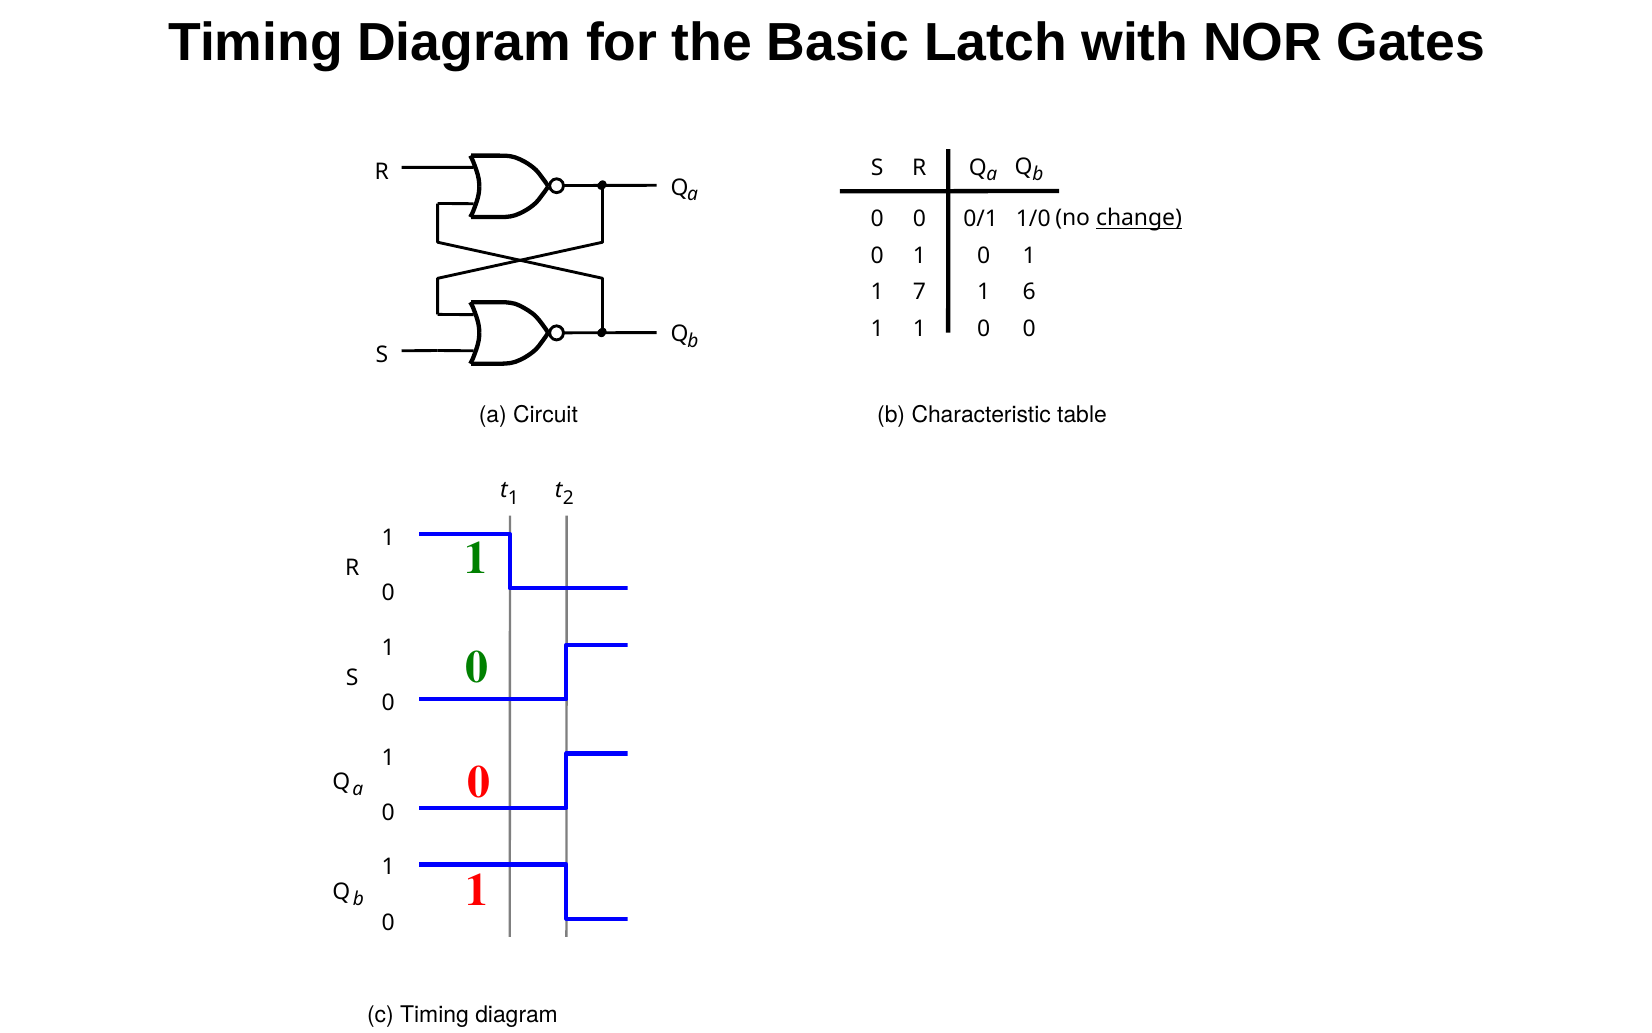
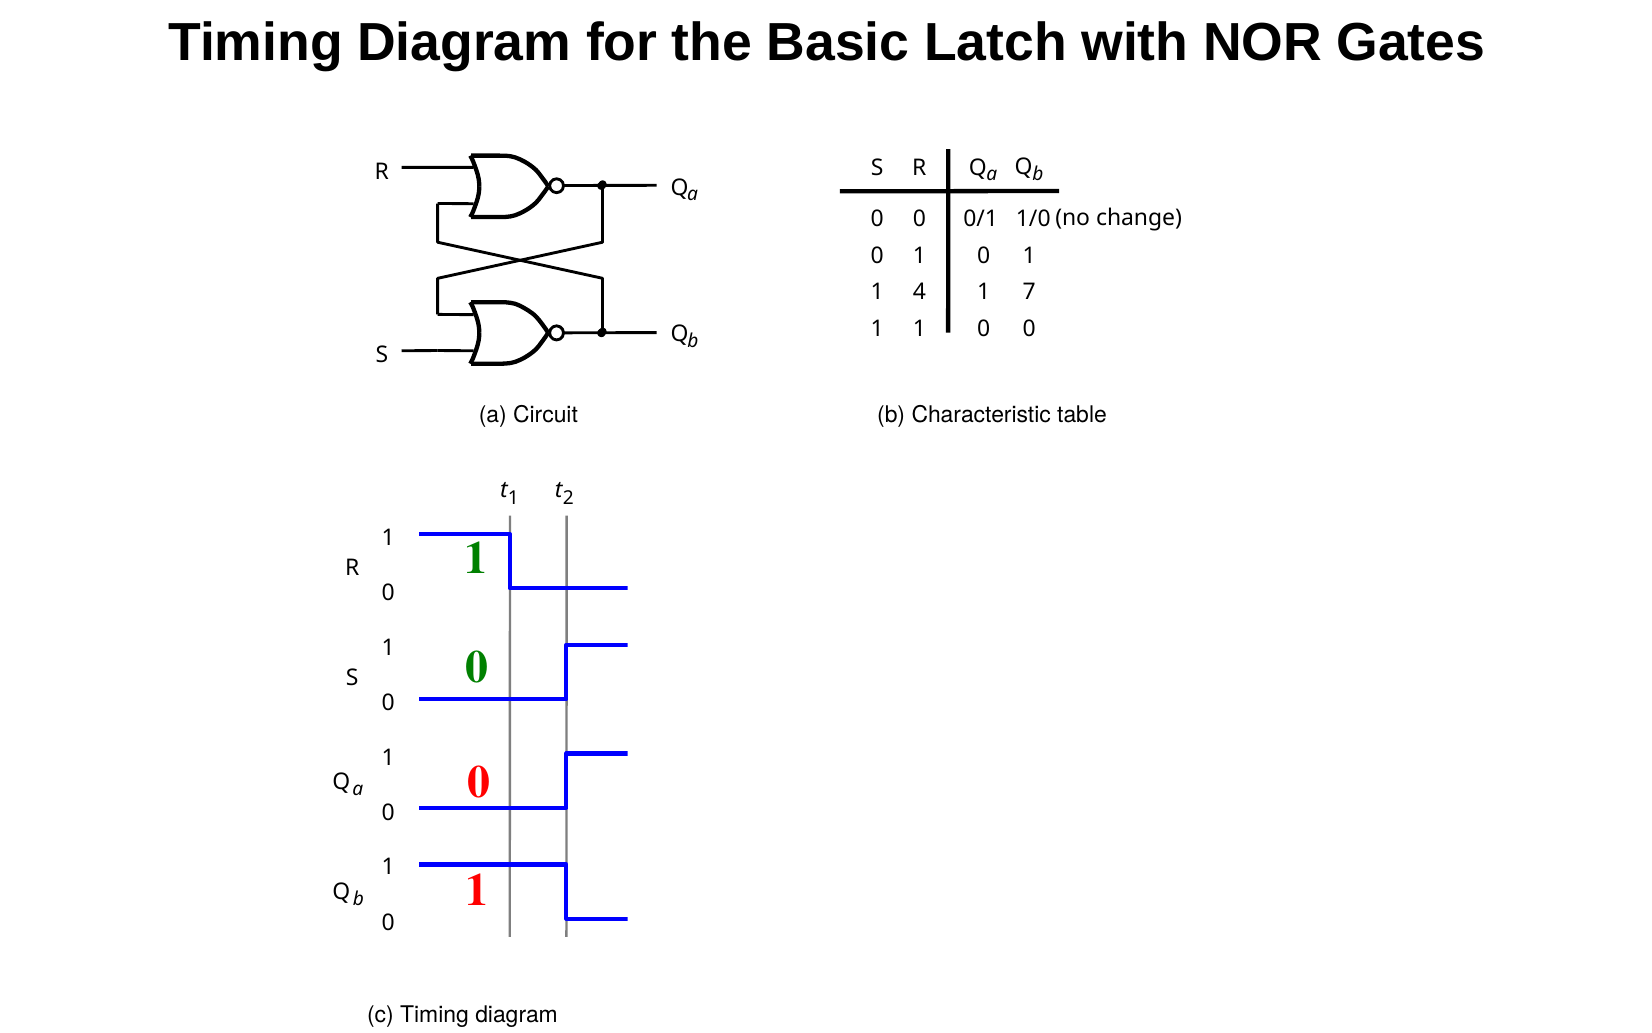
change underline: present -> none (1139, 218)
1 7: 7 -> 4 (919, 292)
1 6: 6 -> 7 (1029, 292)
